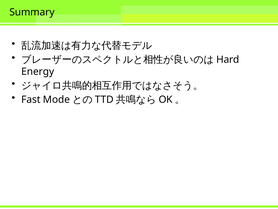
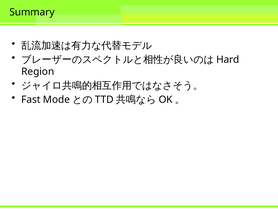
Energy: Energy -> Region (38, 71)
